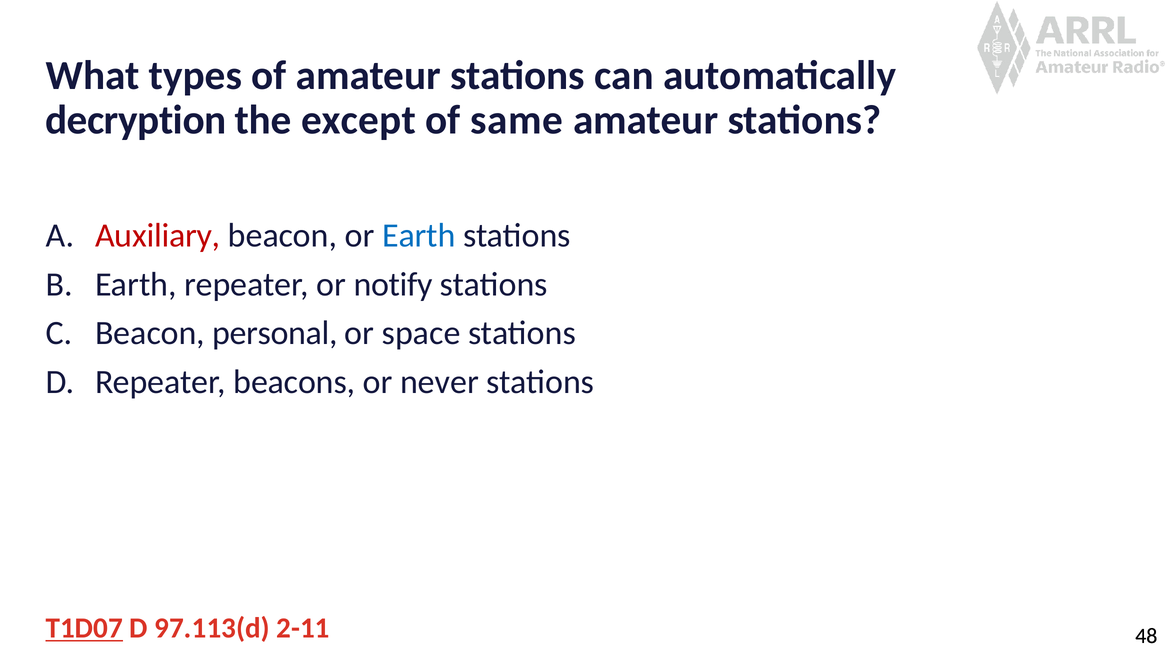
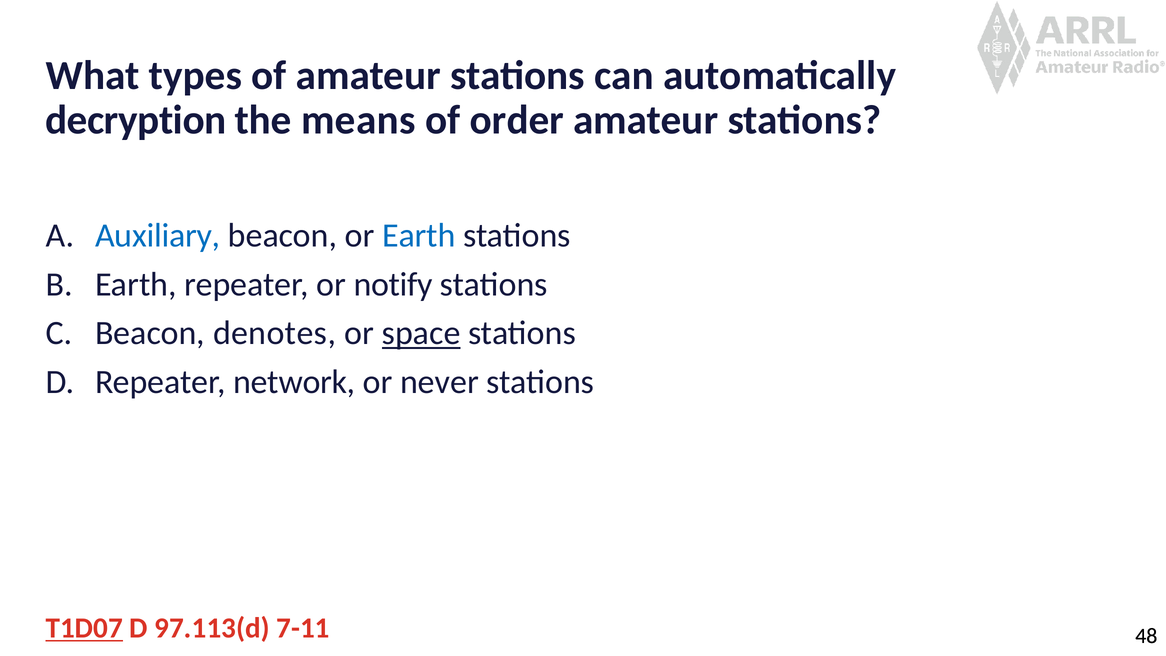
except: except -> means (358, 120)
same: same -> order (517, 120)
Auxiliary colour: red -> blue (158, 235)
personal: personal -> denotes (274, 333)
space underline: none -> present (421, 333)
beacons: beacons -> network (294, 382)
2-11: 2-11 -> 7-11 (303, 628)
